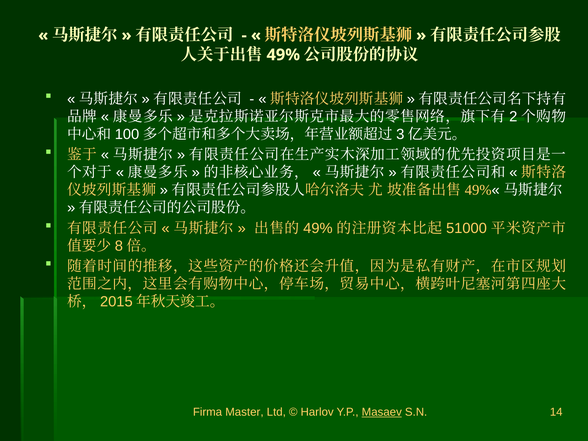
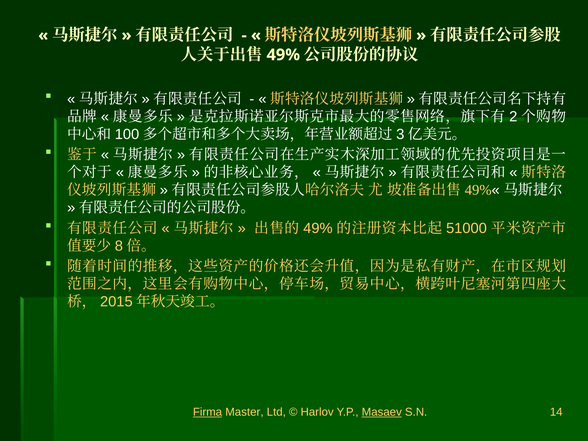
Firma underline: none -> present (208, 412)
